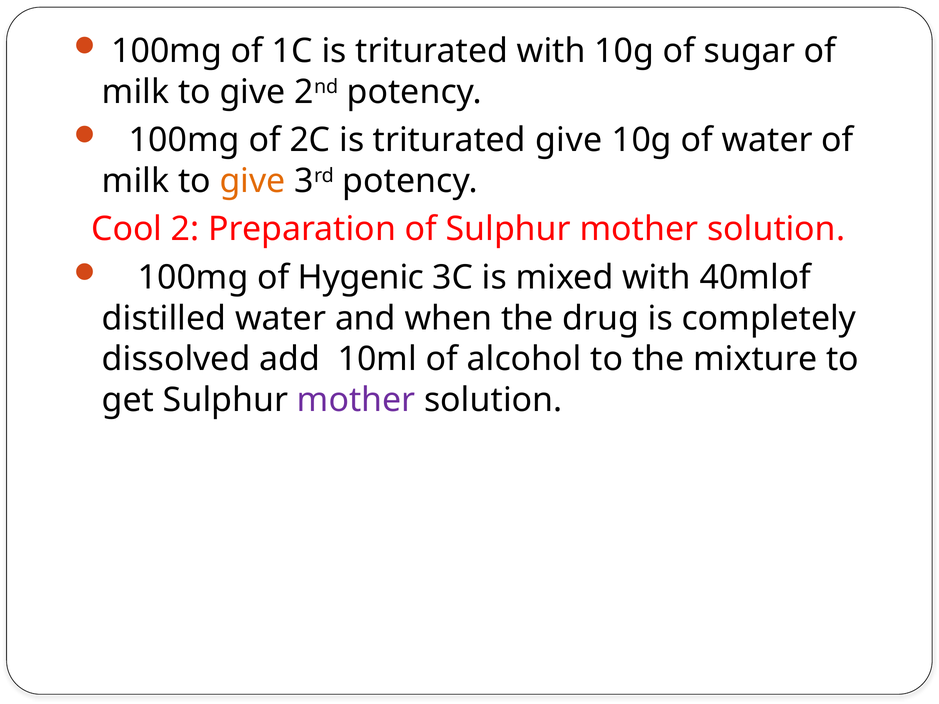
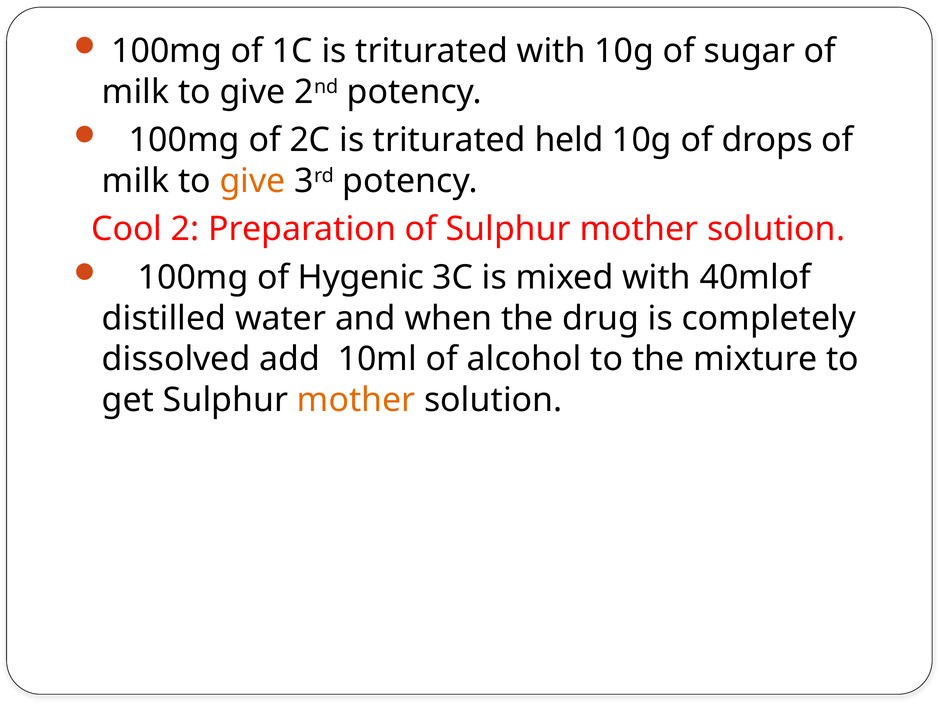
triturated give: give -> held (569, 140)
of water: water -> drops (767, 140)
mother colour: purple -> orange (356, 400)
